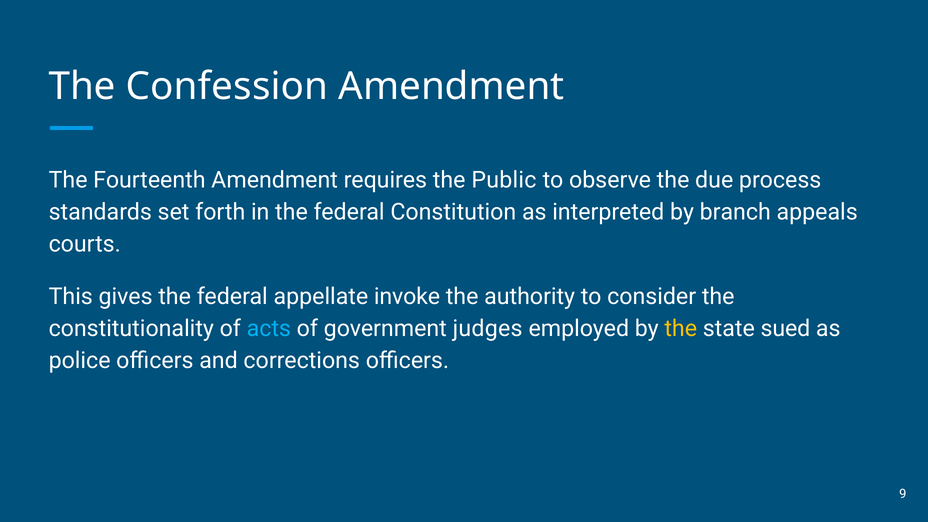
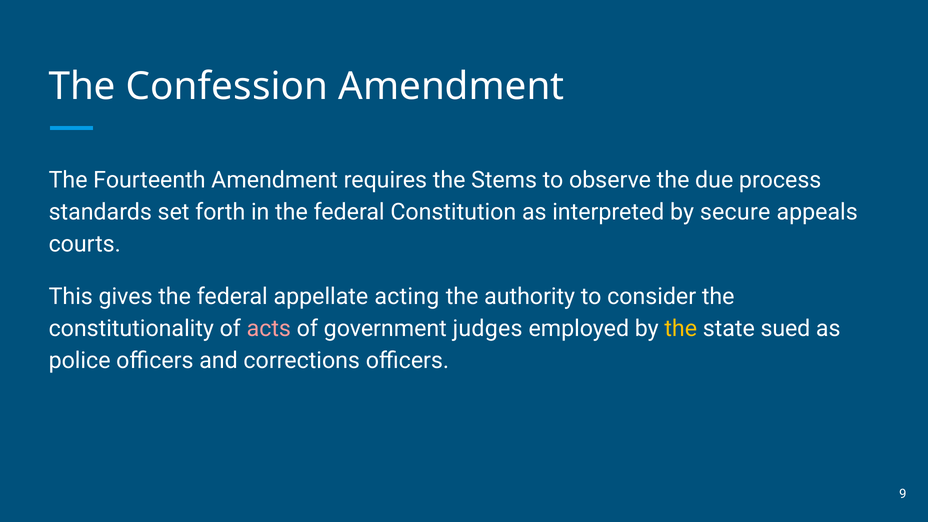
Public: Public -> Stems (504, 180)
branch: branch -> secure (735, 212)
invoke: invoke -> acting (407, 297)
acts colour: light blue -> pink (269, 329)
